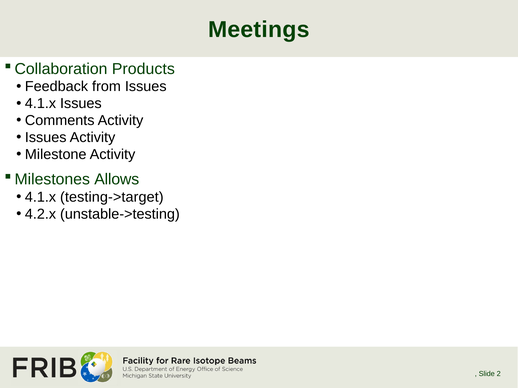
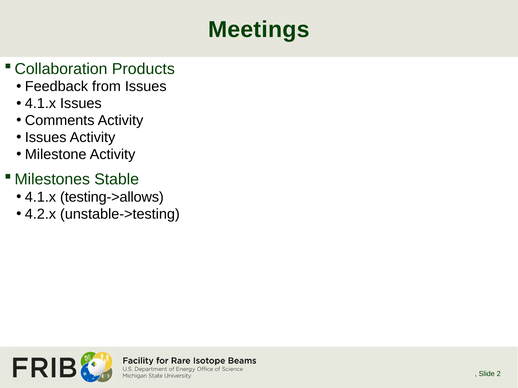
Allows: Allows -> Stable (117, 180)
testing->target: testing->target -> testing->allows (112, 197)
